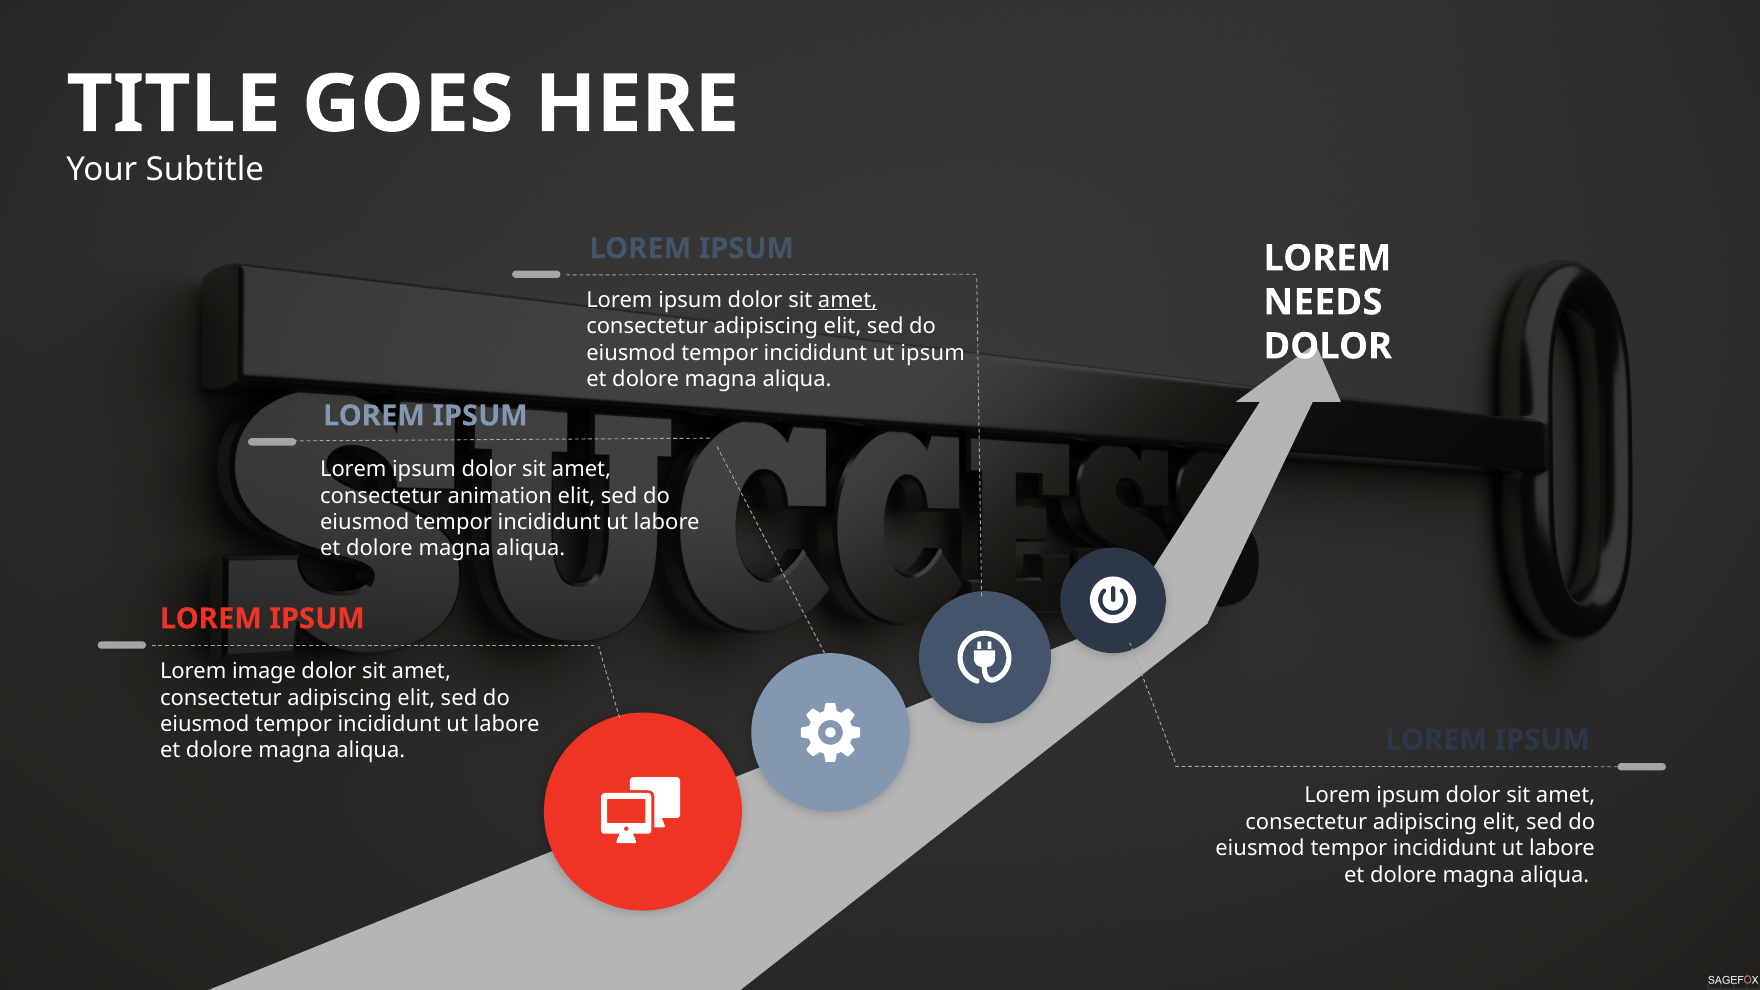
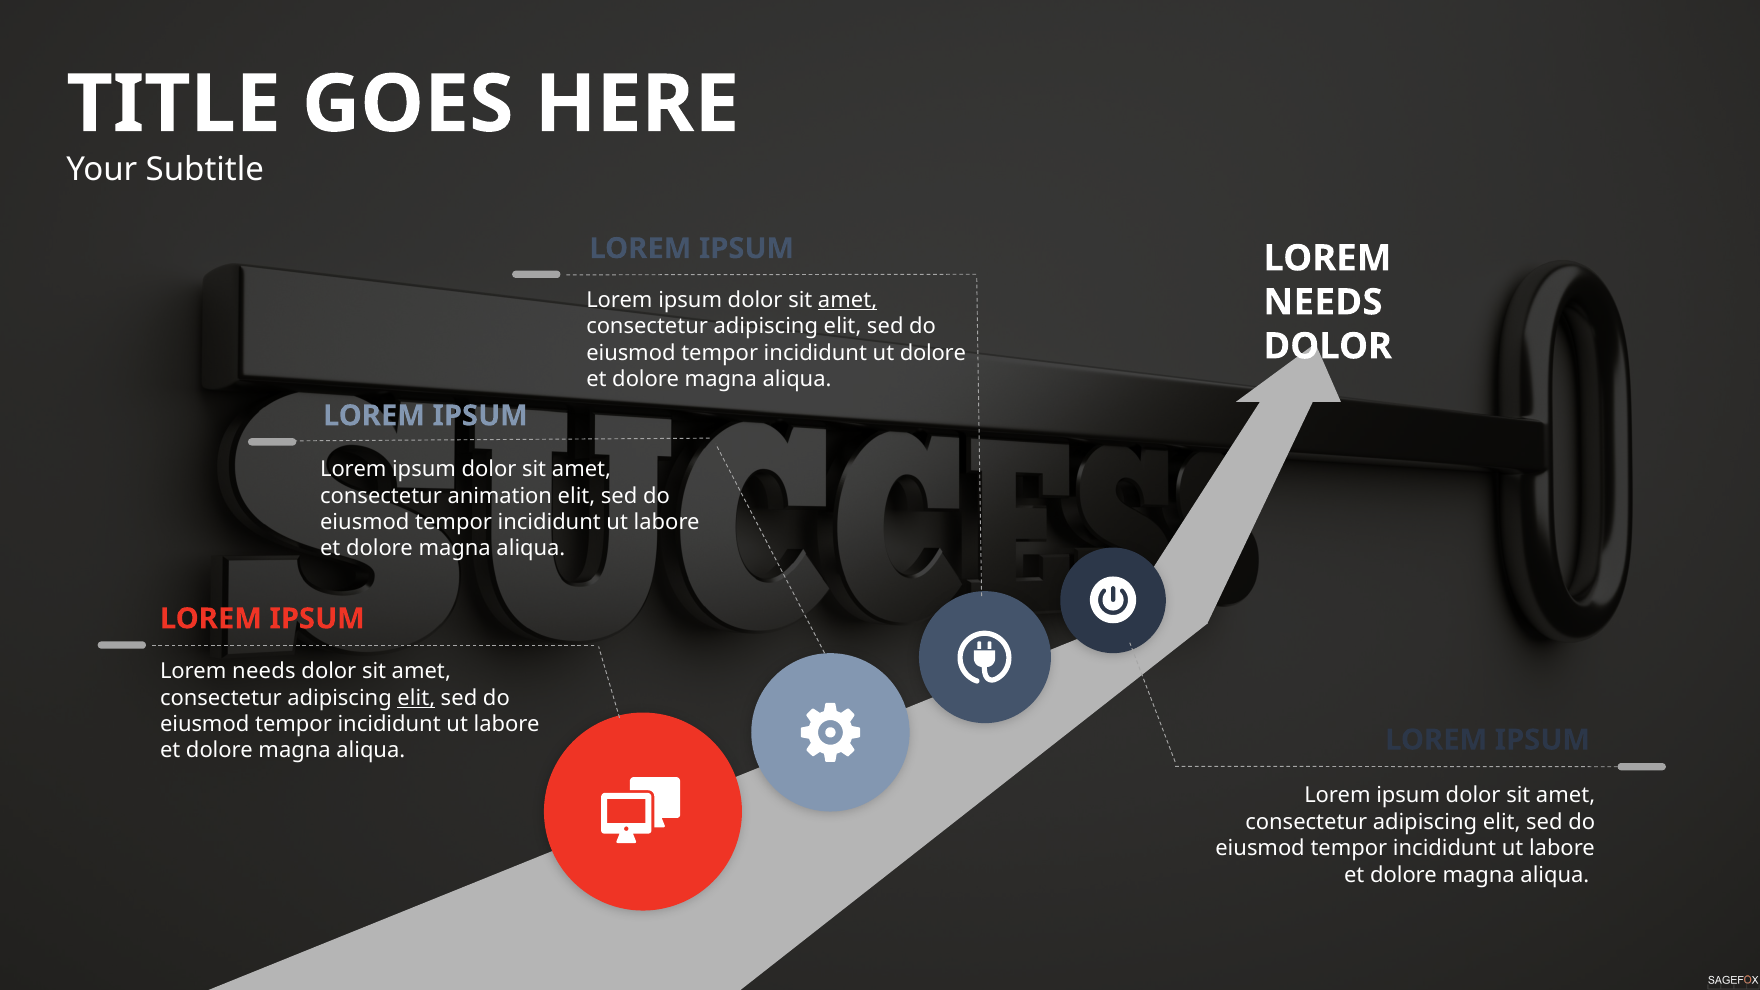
ut ipsum: ipsum -> dolore (933, 353)
image: image -> needs (264, 671)
elit underline: none -> present (416, 698)
